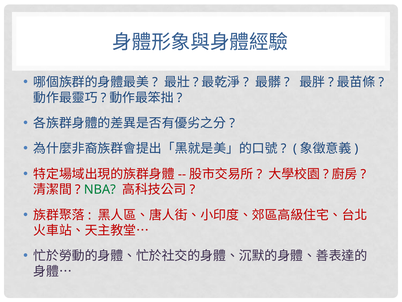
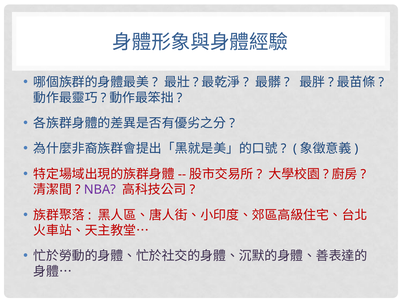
NBA colour: green -> purple (100, 189)
